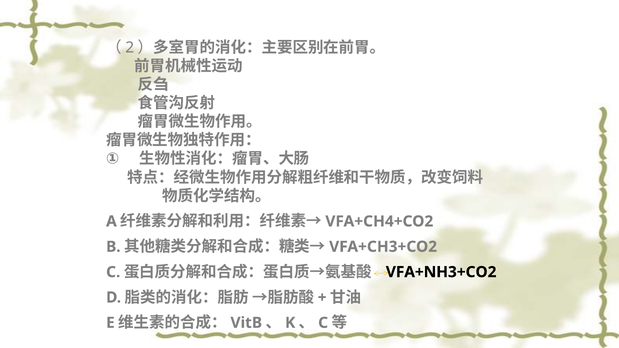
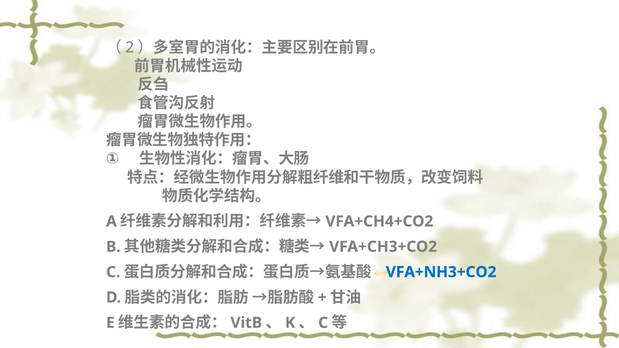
VFA+NH3+CO2 colour: black -> blue (441, 272)
